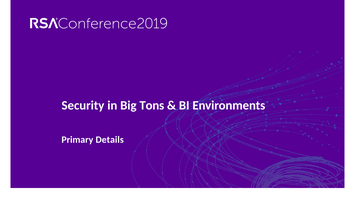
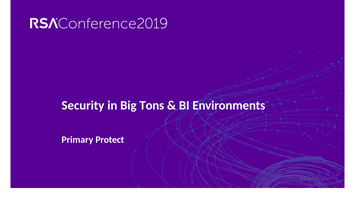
Details: Details -> Protect (110, 139)
